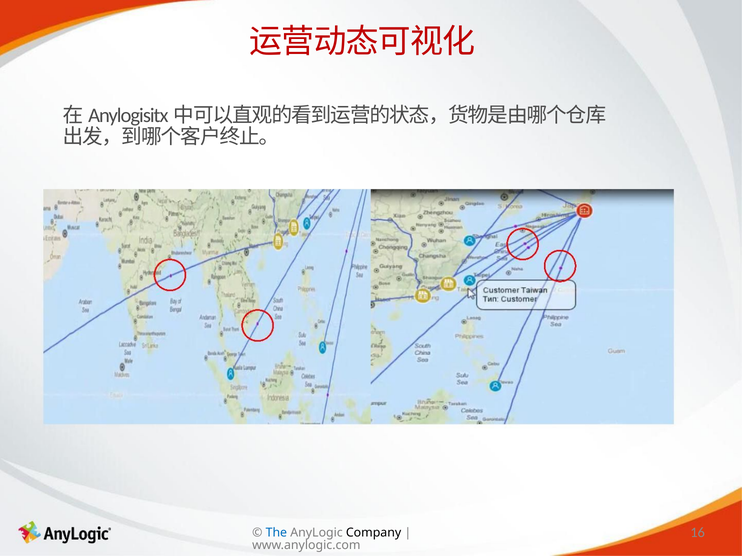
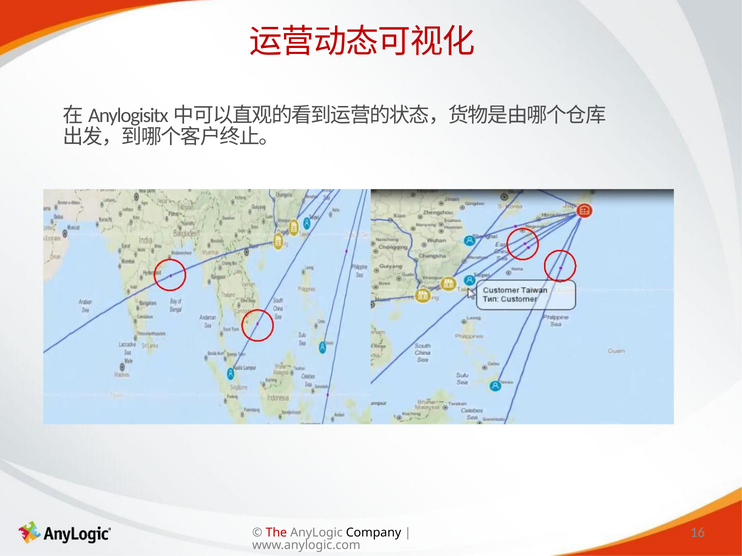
The colour: blue -> red (276, 533)
